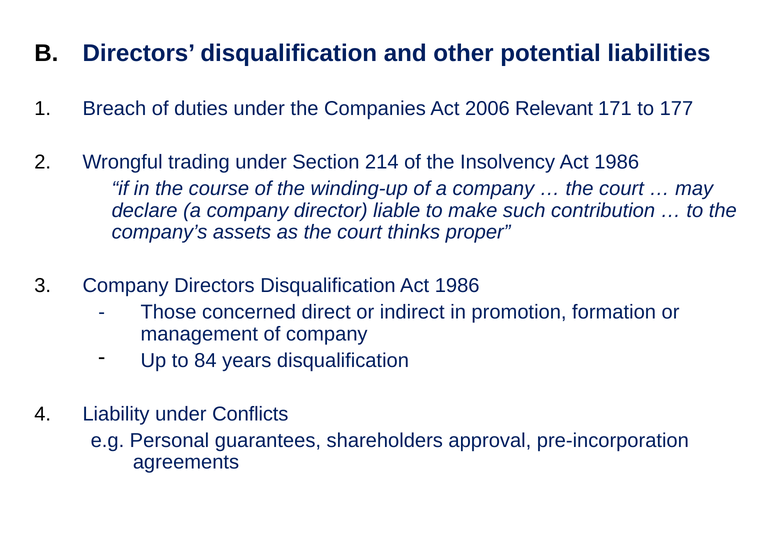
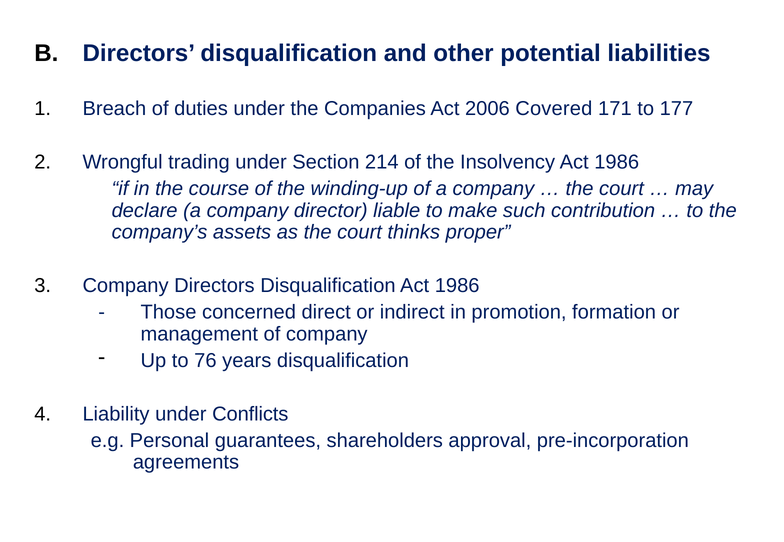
Relevant: Relevant -> Covered (554, 109)
84: 84 -> 76 (205, 361)
